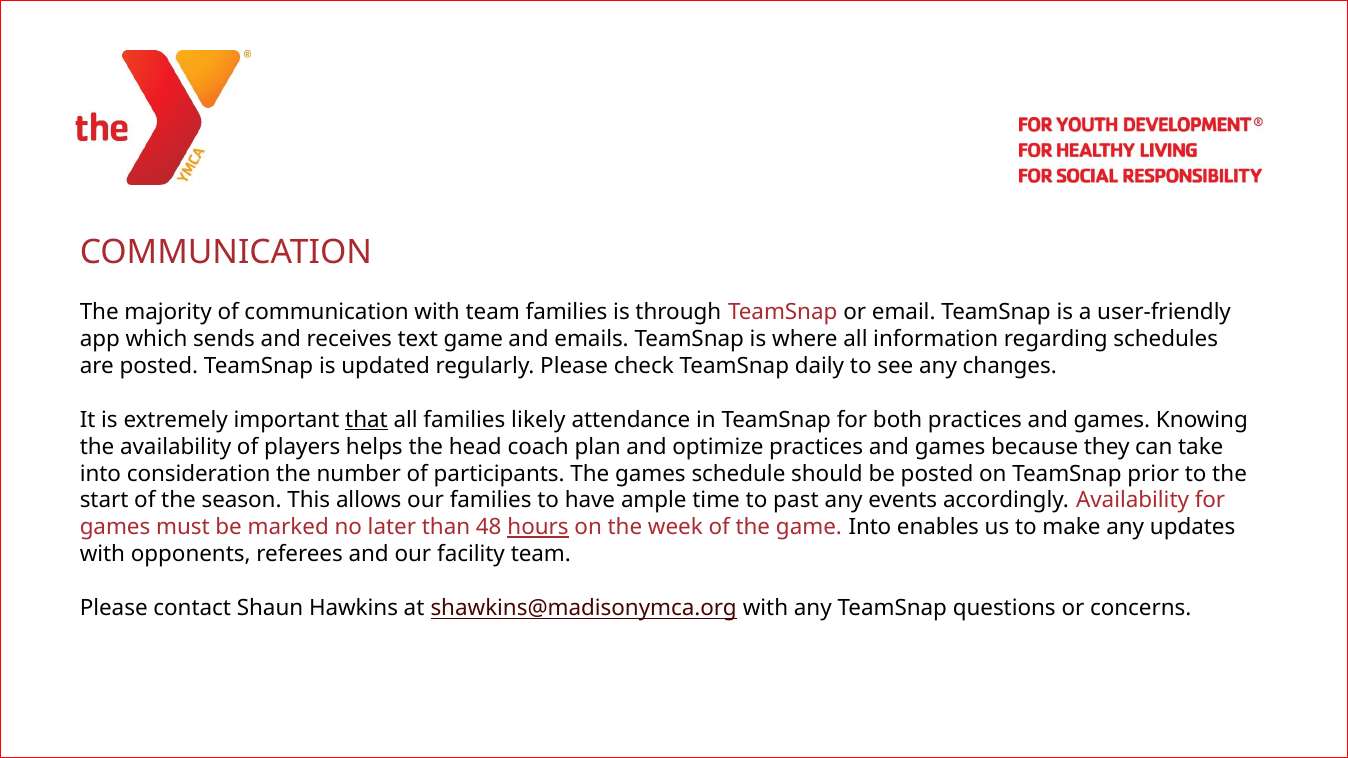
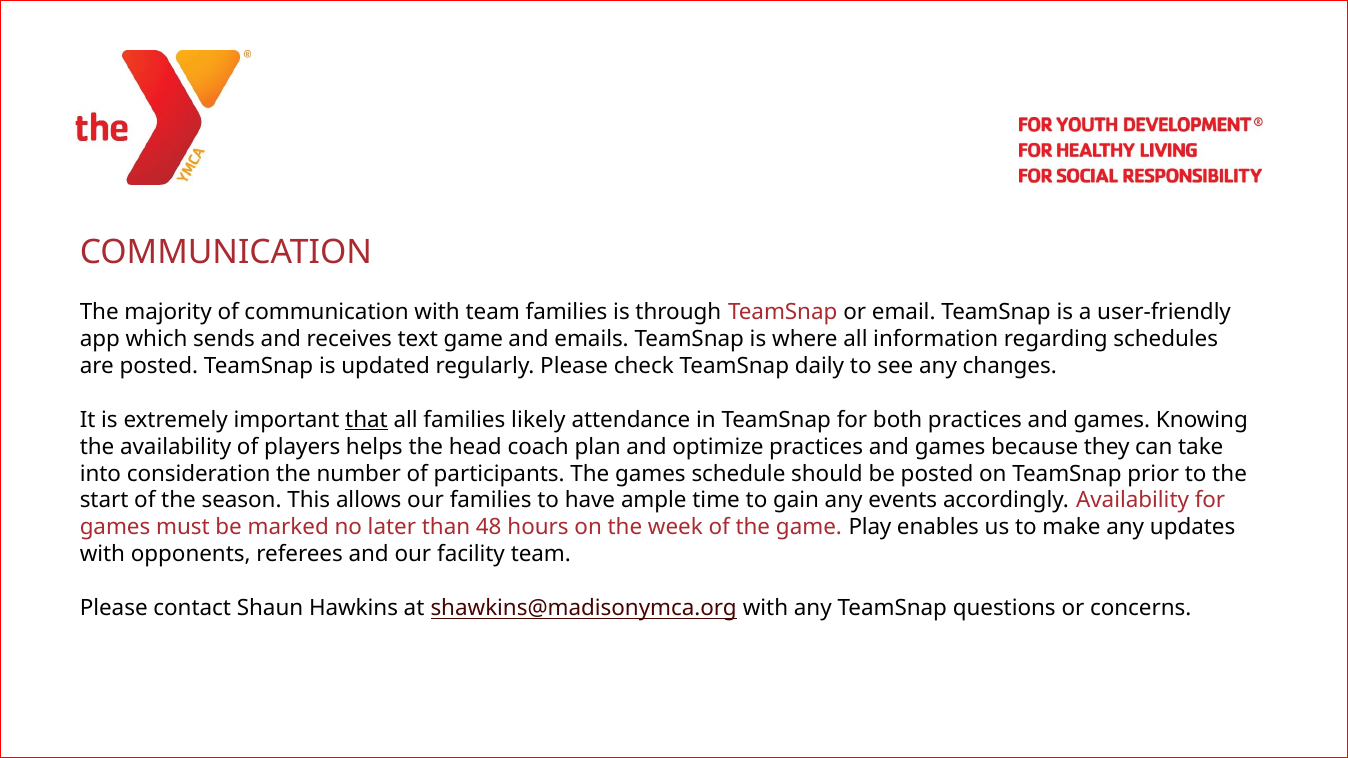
past: past -> gain (796, 501)
hours underline: present -> none (538, 528)
game Into: Into -> Play (870, 528)
